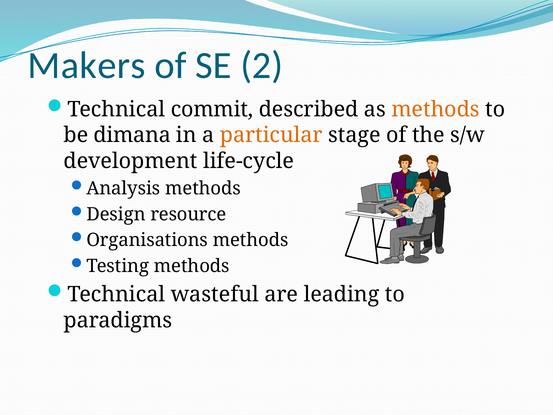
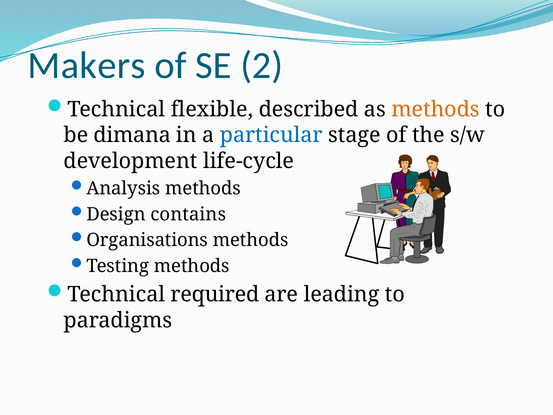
commit: commit -> flexible (212, 109)
particular colour: orange -> blue (271, 135)
resource: resource -> contains (188, 214)
wasteful: wasteful -> required (215, 294)
